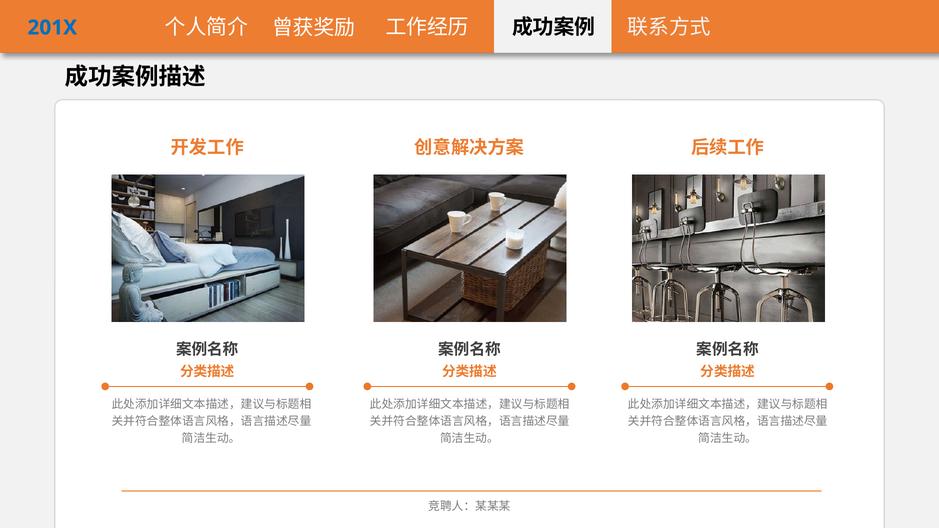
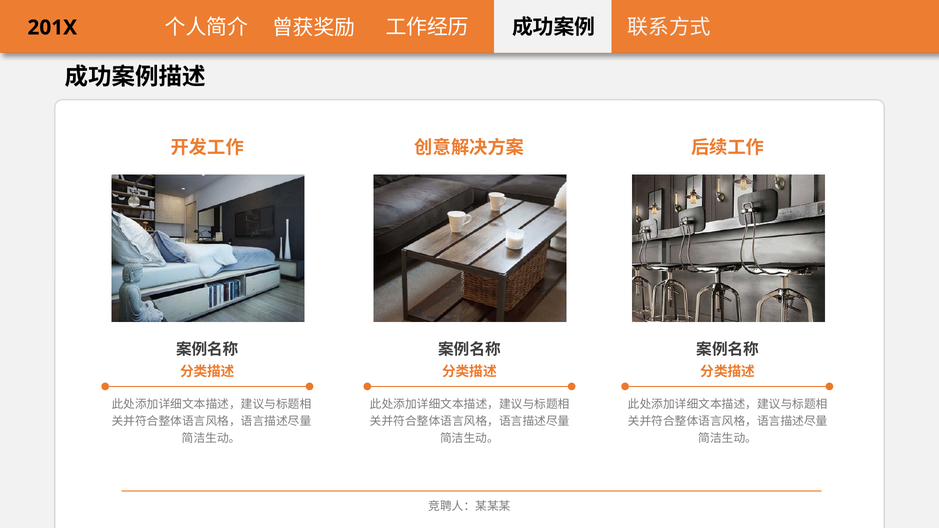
201X colour: blue -> black (52, 28)
